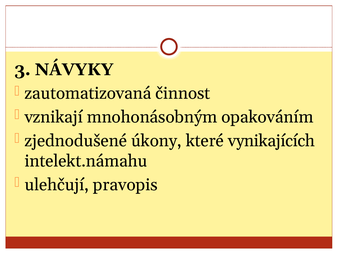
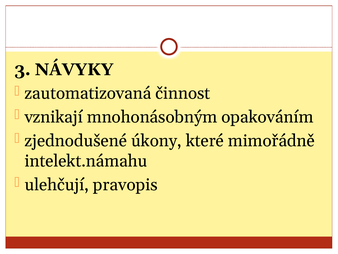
vynikajících: vynikajících -> mimořádně (271, 140)
